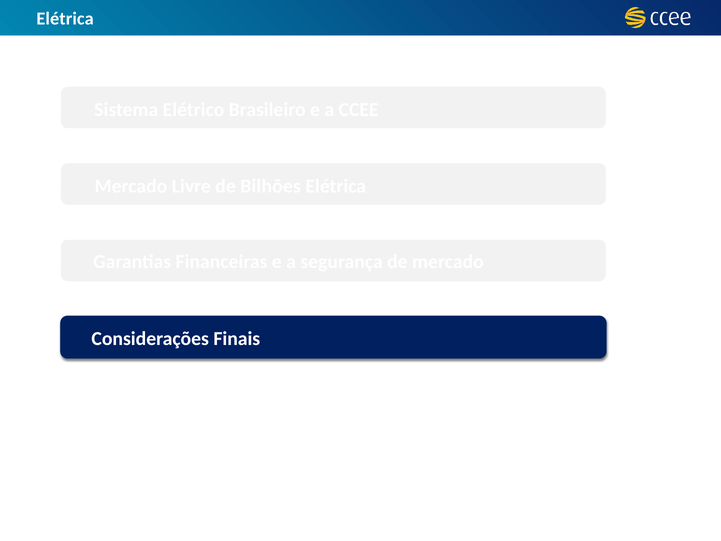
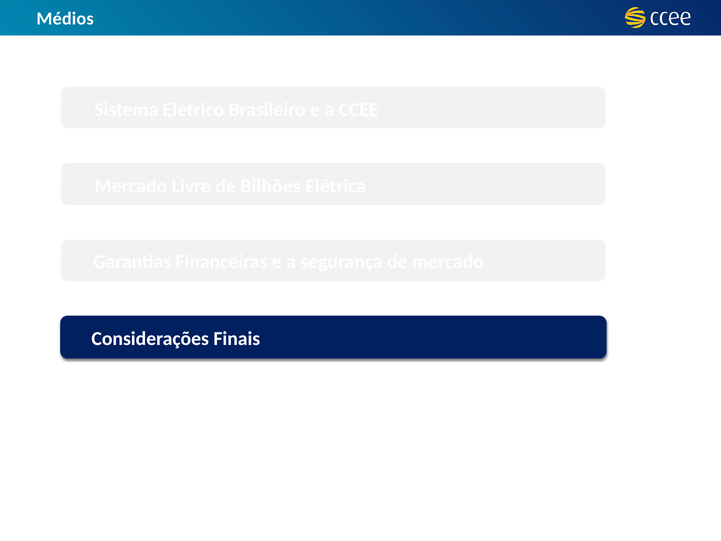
Elétrica: Elétrica -> Médios (65, 19)
